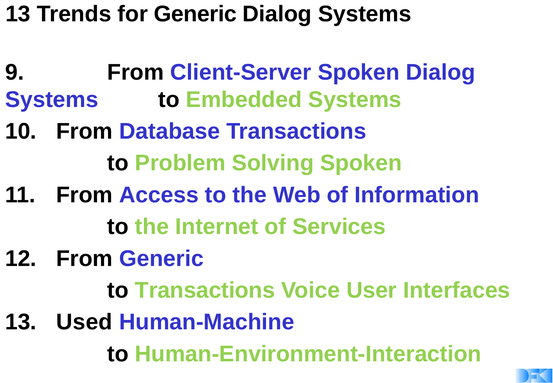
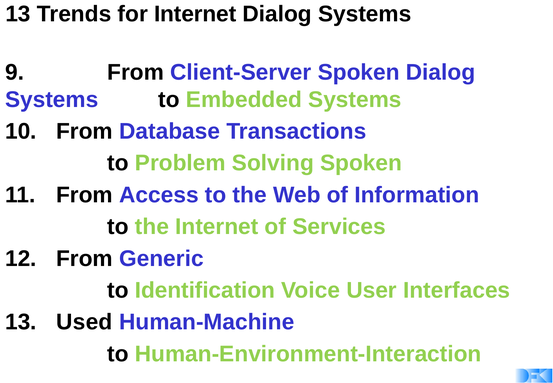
for Generic: Generic -> Internet (195, 14)
to Transactions: Transactions -> Identification (205, 290)
